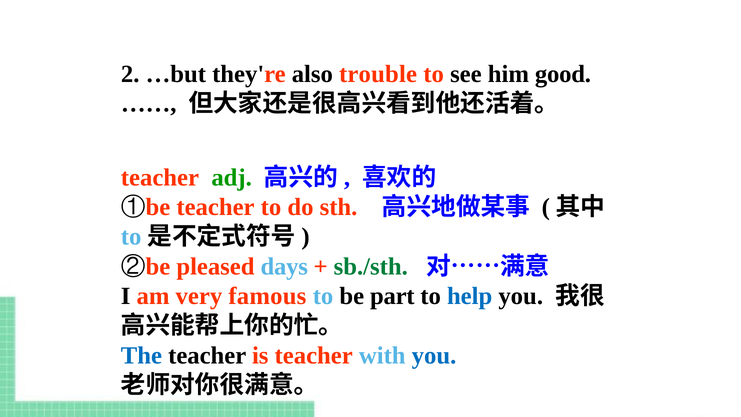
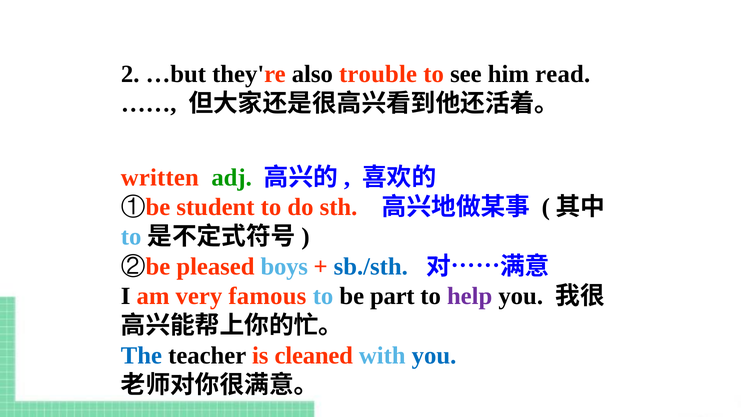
good: good -> read (563, 74)
teacher: teacher -> written (160, 177)
①be teacher: teacher -> student (215, 207)
days: days -> boys (284, 266)
sb./sth colour: green -> blue (371, 266)
help colour: blue -> purple (470, 296)
is teacher: teacher -> cleaned (314, 355)
